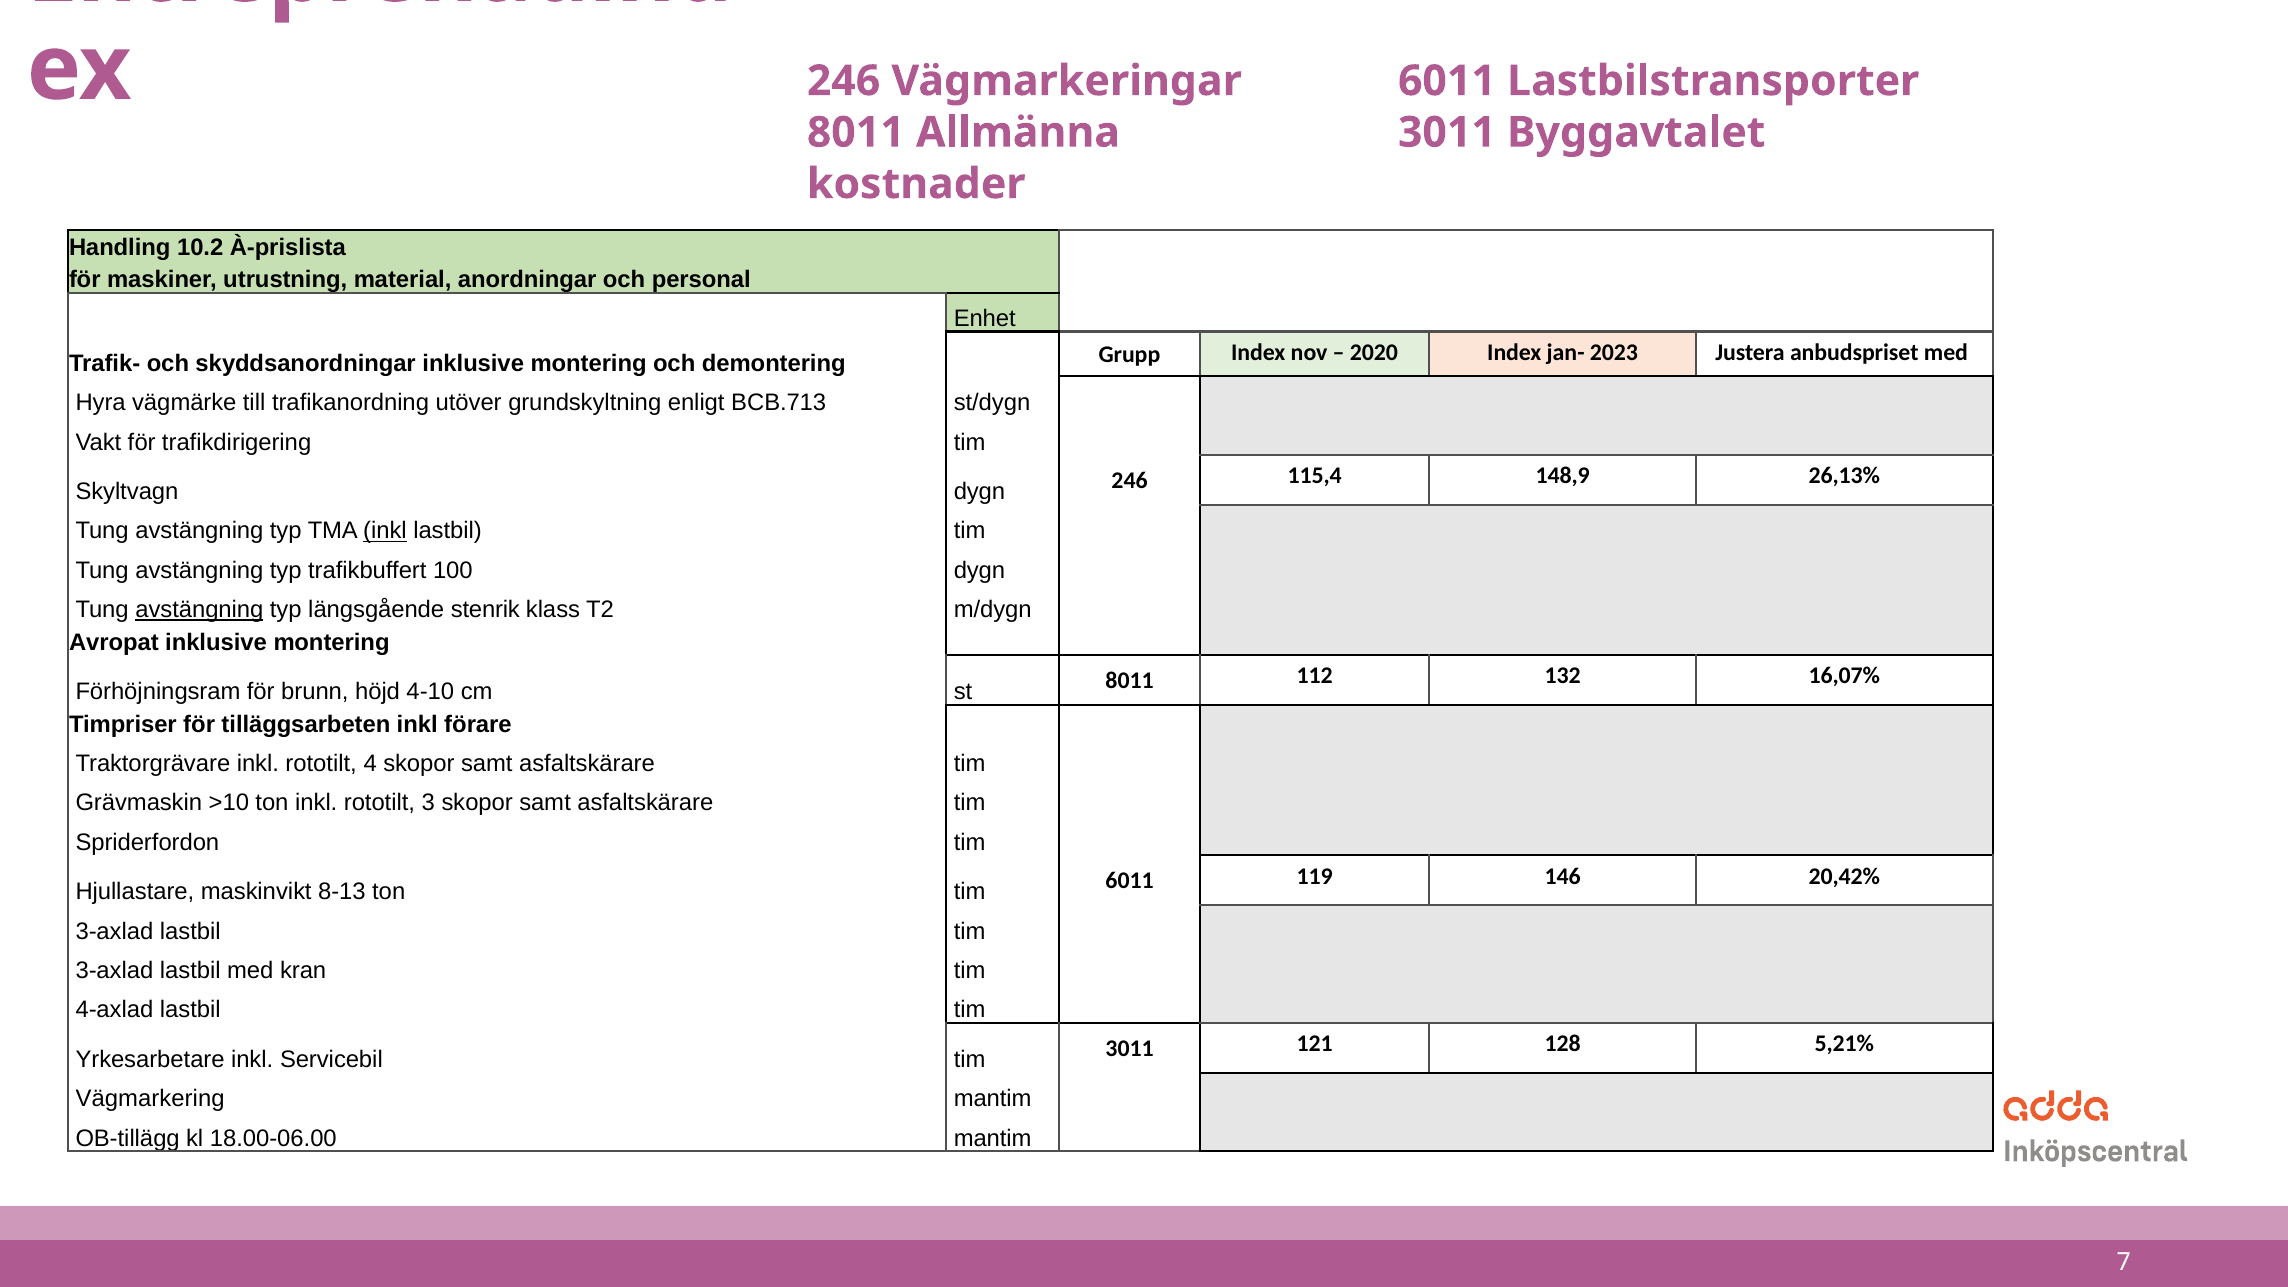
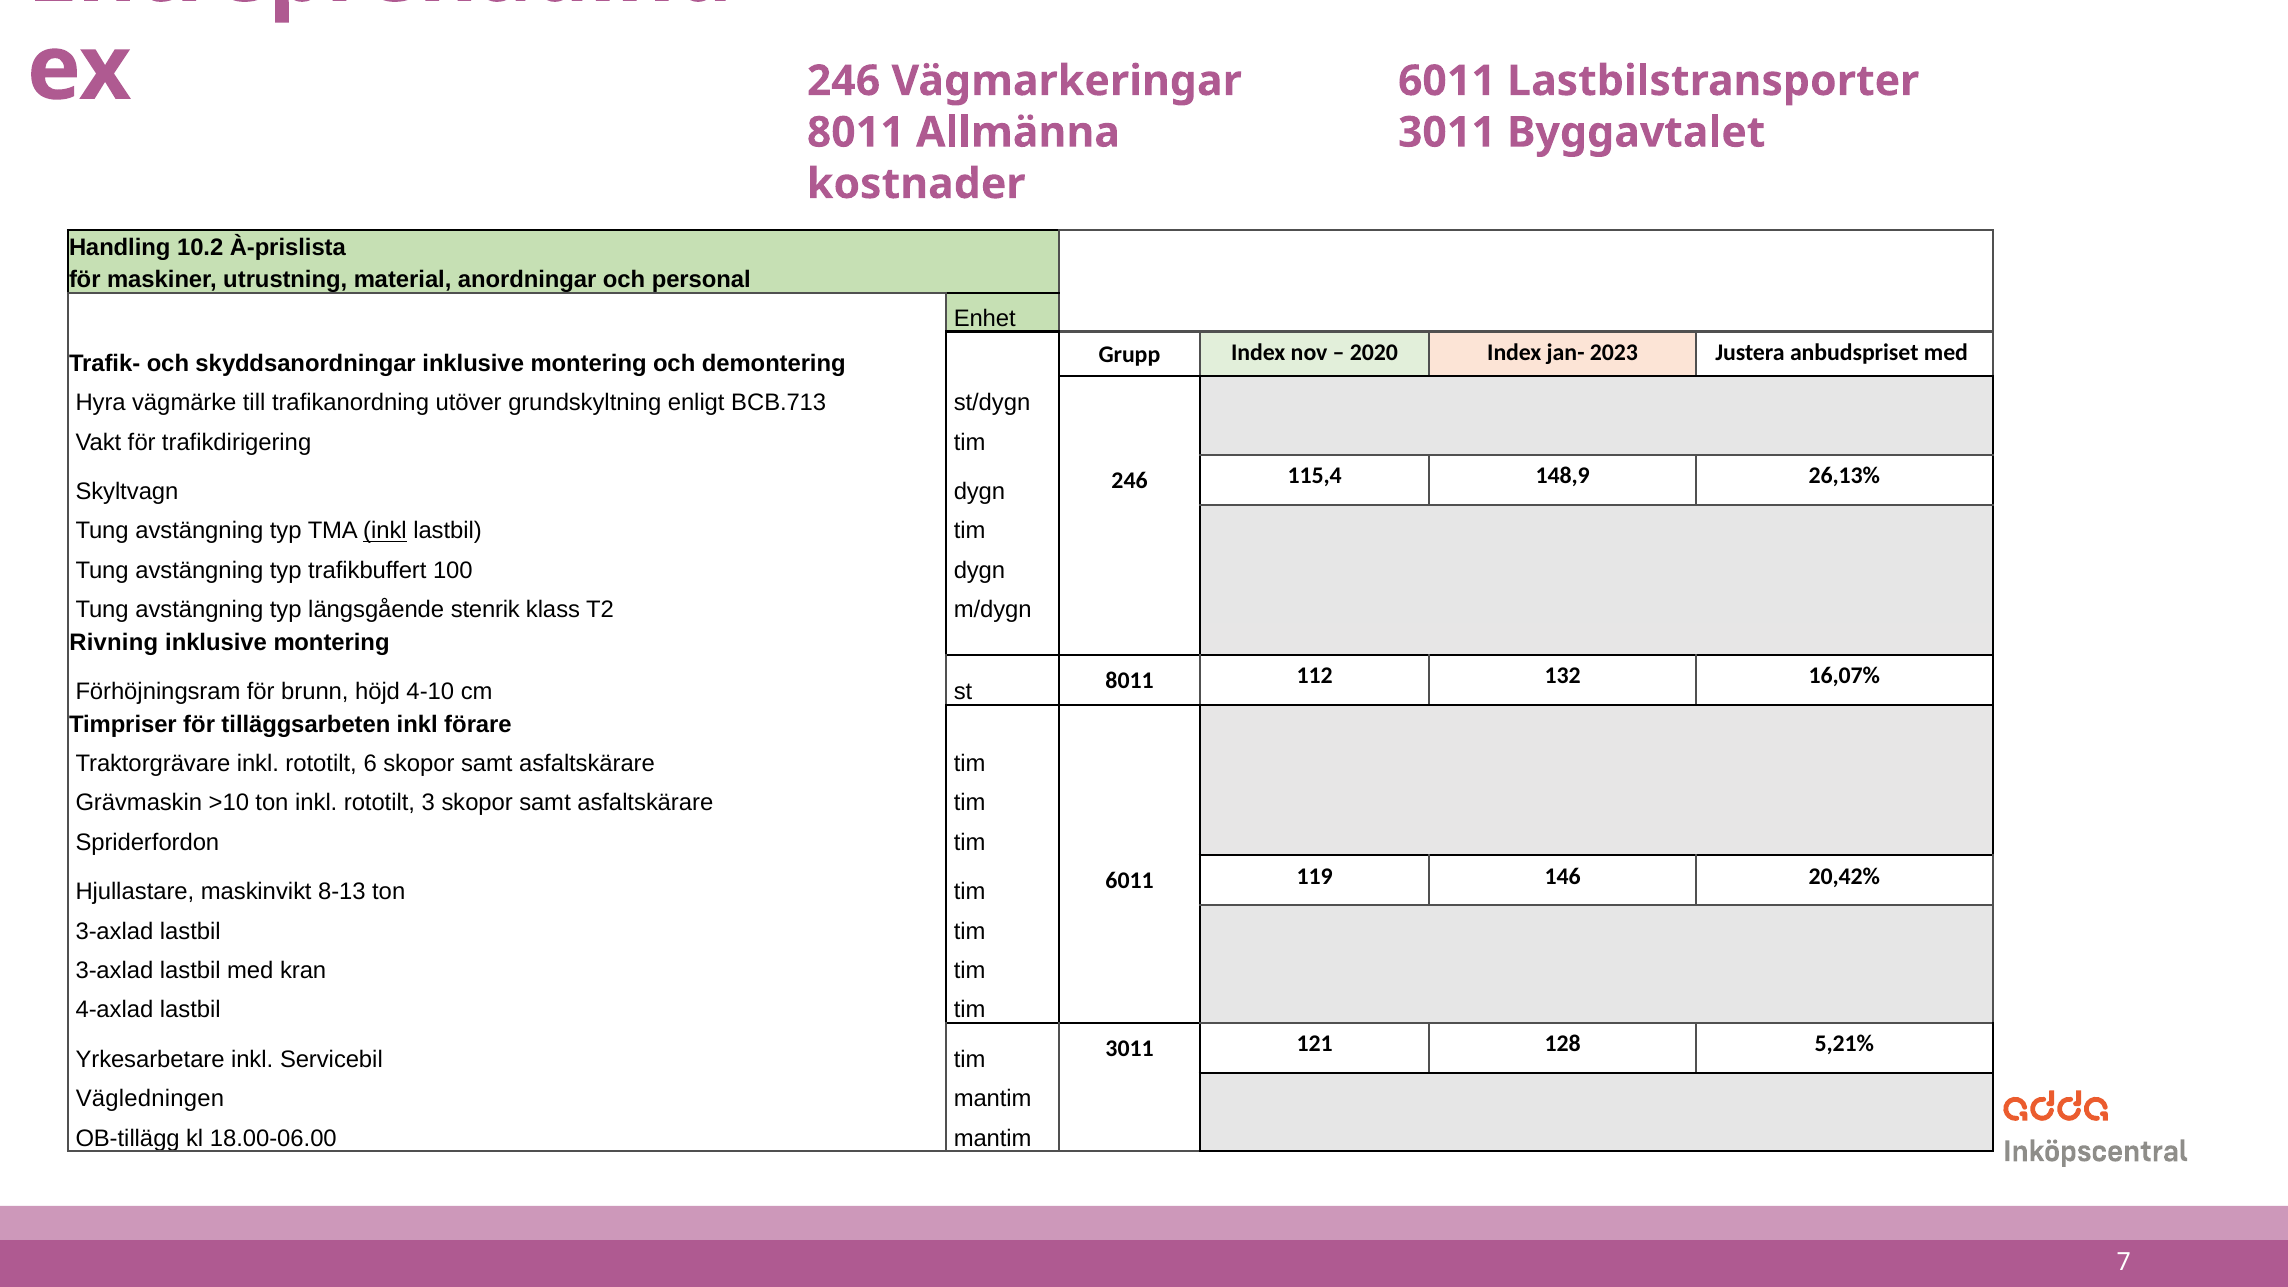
avstängning underline: present -> none (199, 610)
Avropat: Avropat -> Rivning (114, 642)
4: 4 -> 6 (370, 764)
Vägmarkering: Vägmarkering -> Vägledningen (150, 1099)
